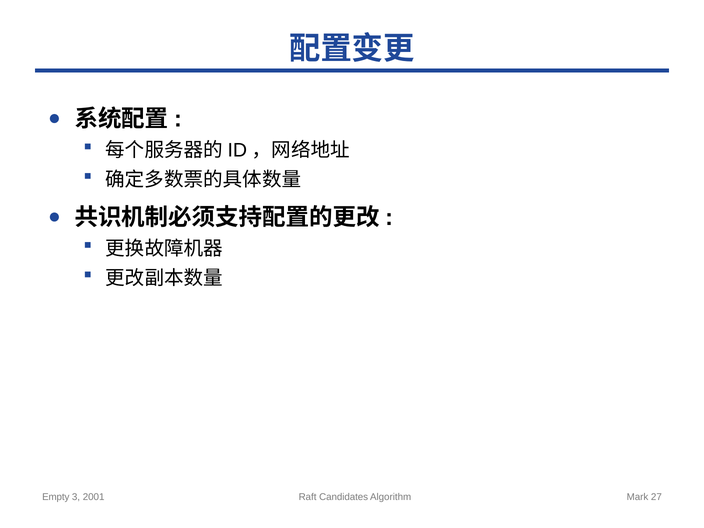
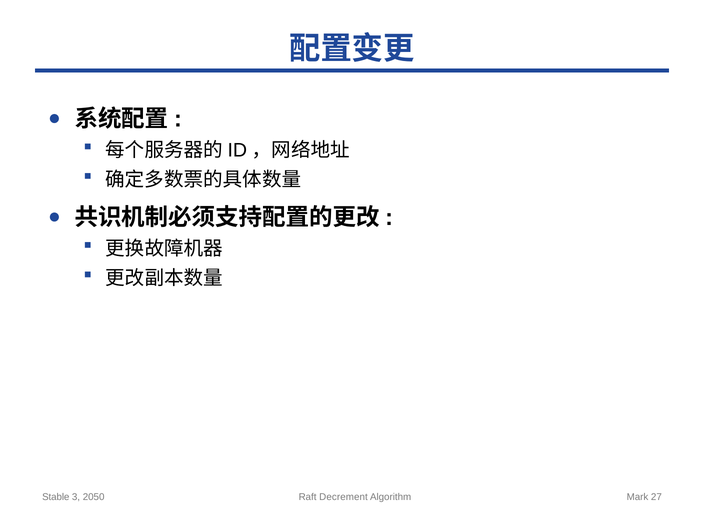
Empty: Empty -> Stable (56, 497)
2001: 2001 -> 2050 (94, 497)
Candidates: Candidates -> Decrement (344, 497)
